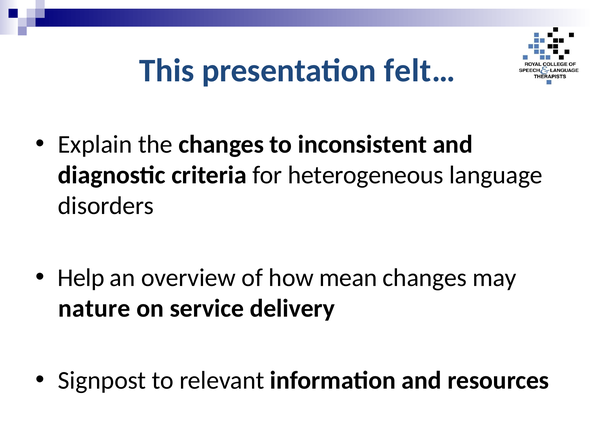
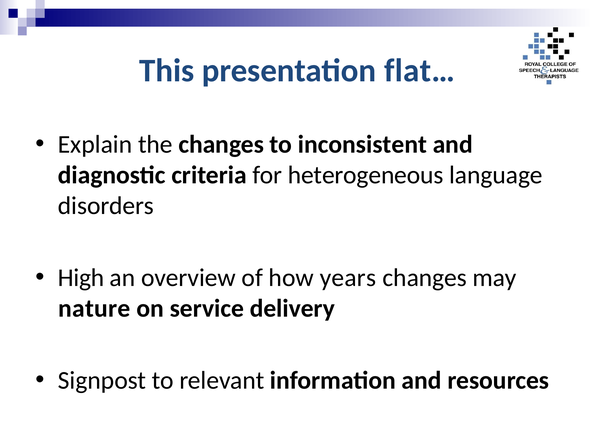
felt…: felt… -> flat… (420, 71)
Help: Help -> High (81, 278)
mean: mean -> years (348, 278)
